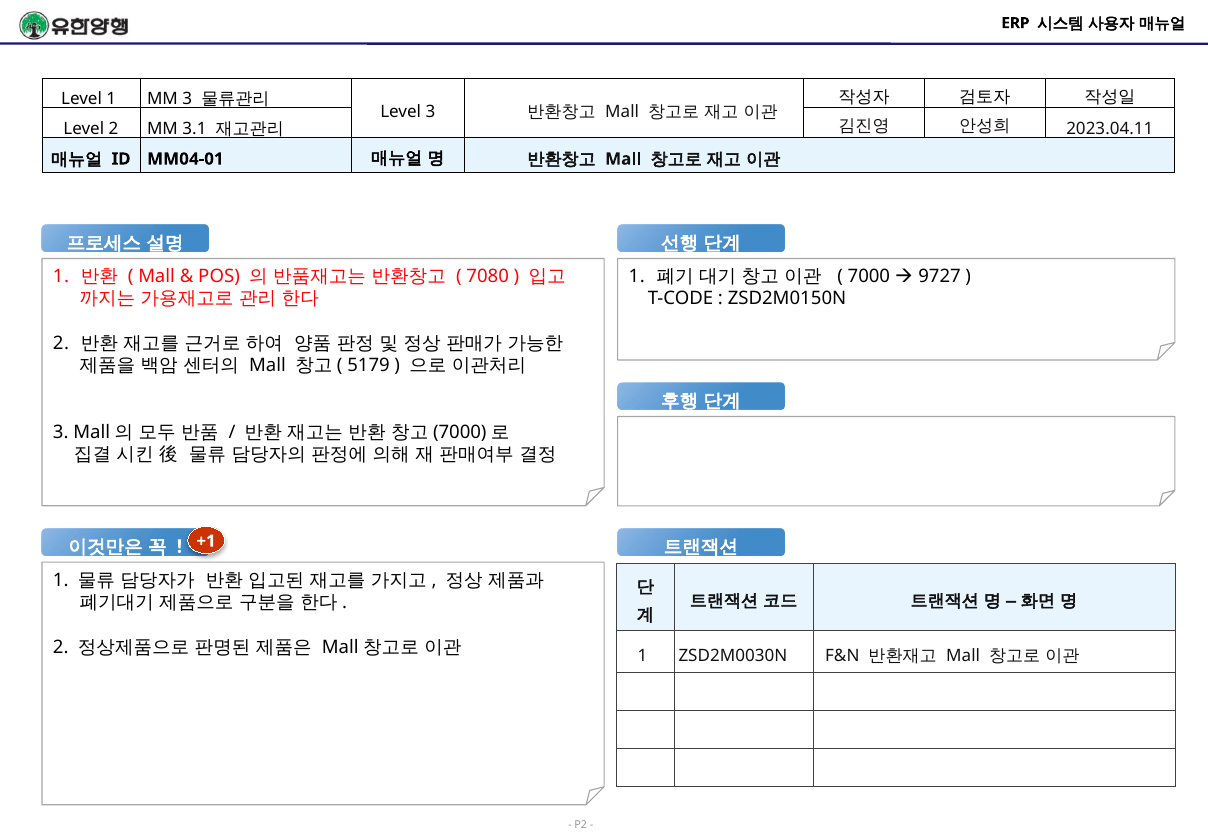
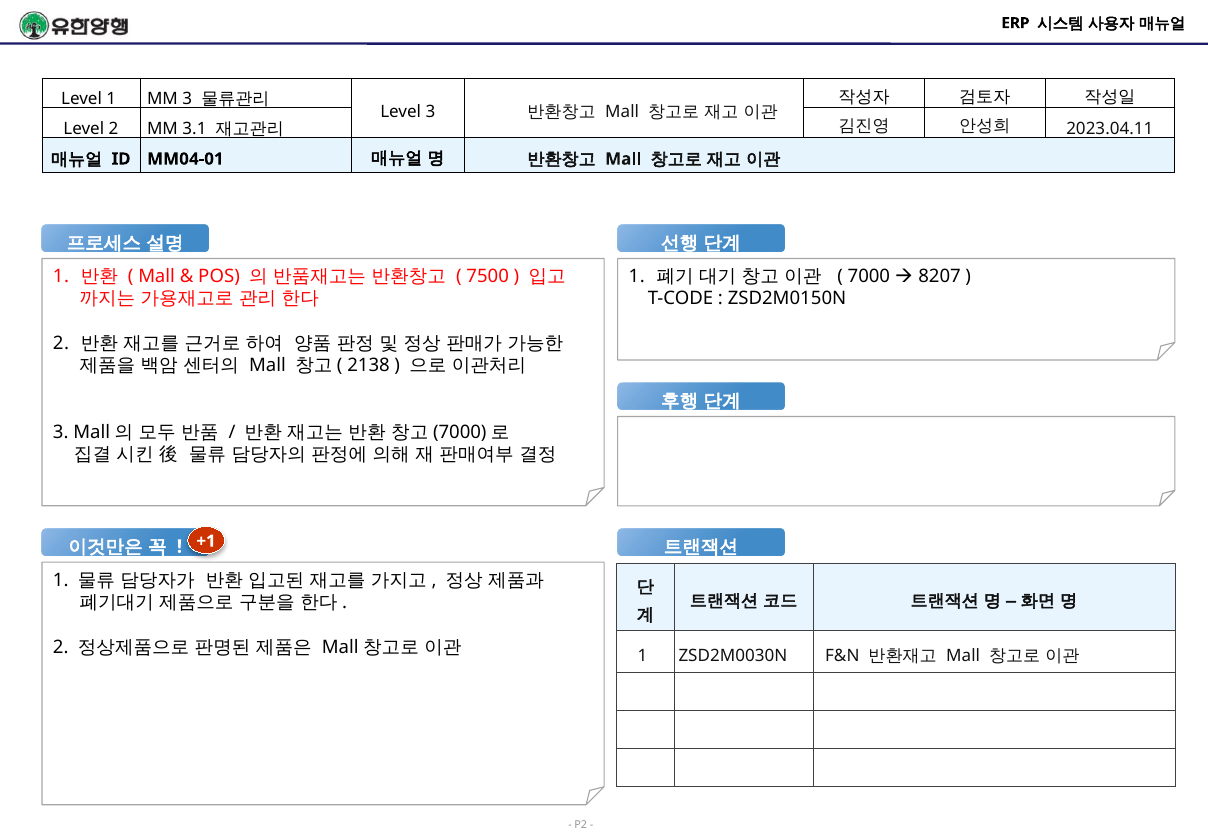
7080: 7080 -> 7500 (488, 277)
9727: 9727 -> 8207 (940, 277)
5179: 5179 -> 2138 (369, 366)
